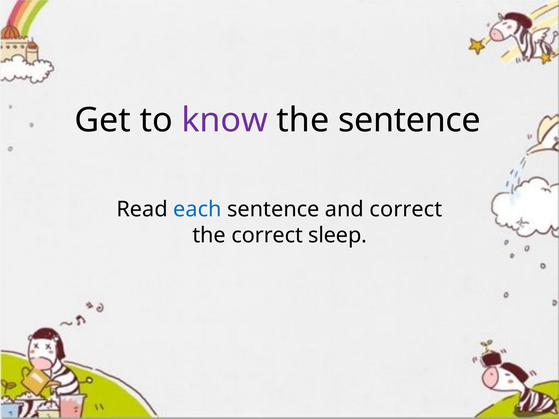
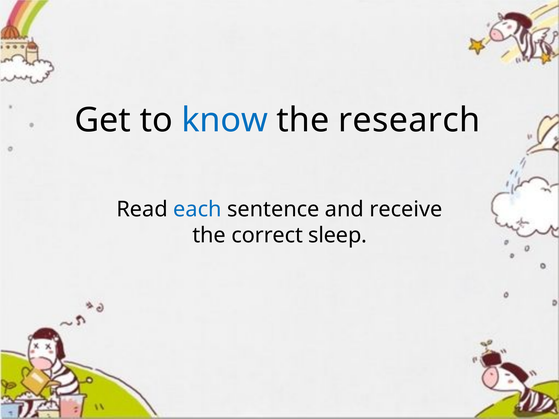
know colour: purple -> blue (225, 120)
the sentence: sentence -> research (409, 120)
and correct: correct -> receive (406, 209)
